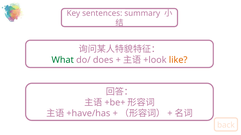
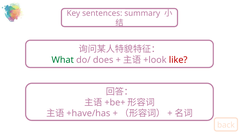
like colour: orange -> red (178, 60)
